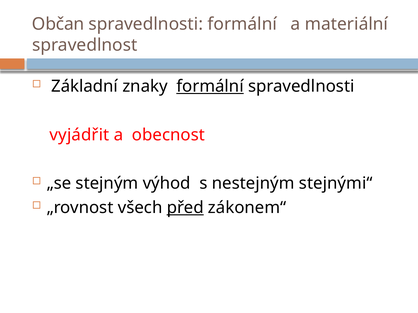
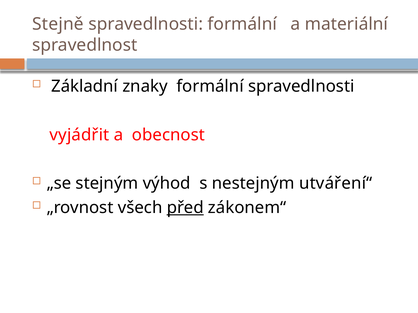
Občan: Občan -> Stejně (58, 24)
formální underline: present -> none (210, 86)
stejnými“: stejnými“ -> utváření“ (336, 184)
